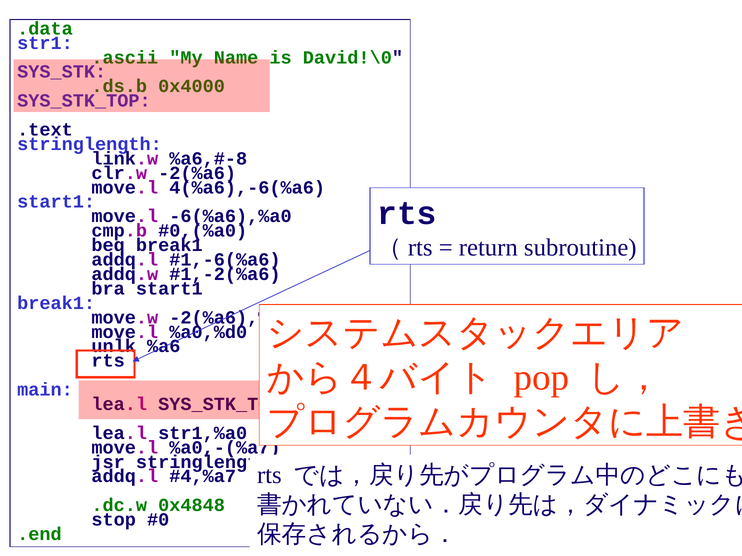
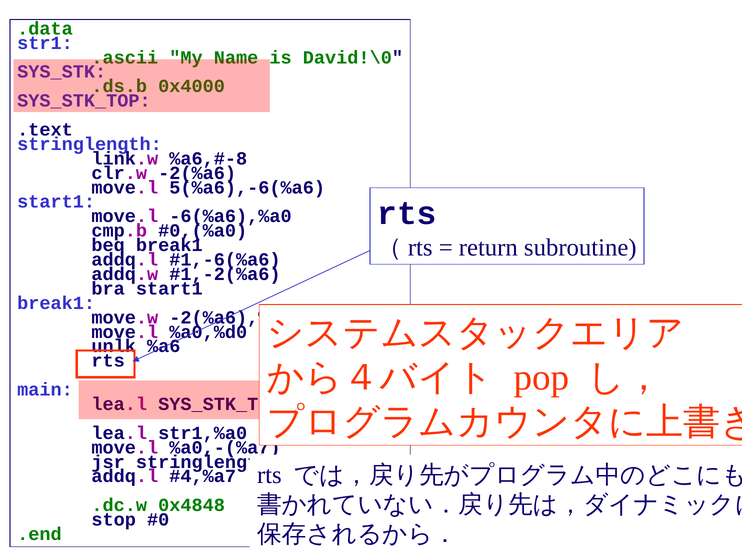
4(%a6),-6(%a6: 4(%a6),-6(%a6 -> 5(%a6),-6(%a6 (247, 188)
